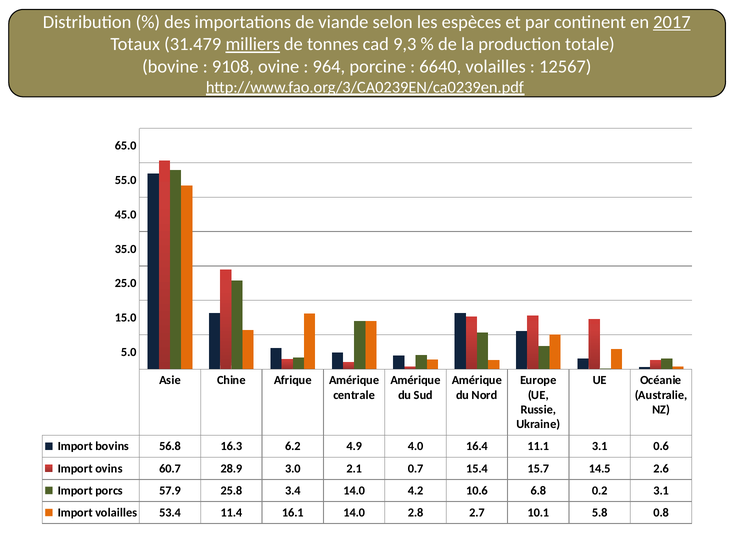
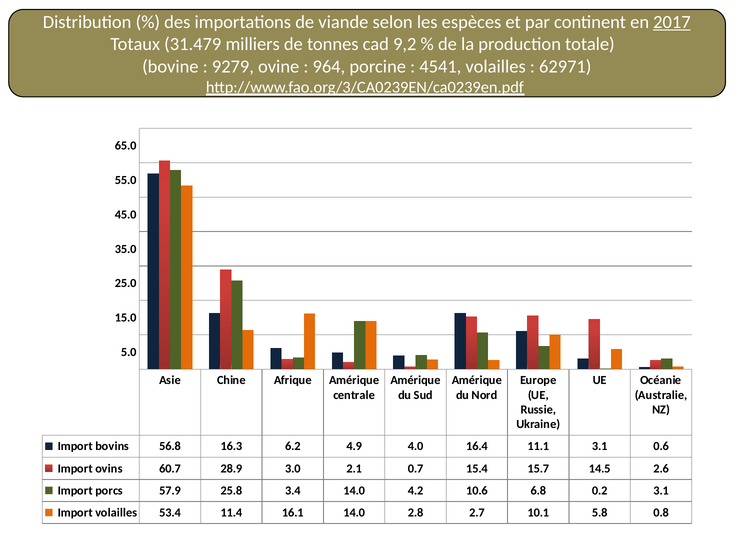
milliers underline: present -> none (253, 44)
9,3: 9,3 -> 9,2 (405, 44)
9108: 9108 -> 9279 (233, 67)
6640: 6640 -> 4541 (440, 67)
12567: 12567 -> 62971 (565, 67)
